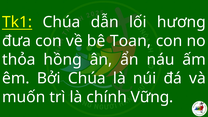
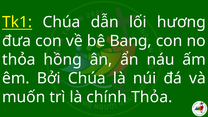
Toan: Toan -> Bang (131, 41)
chính Vững: Vững -> Thỏa (152, 97)
